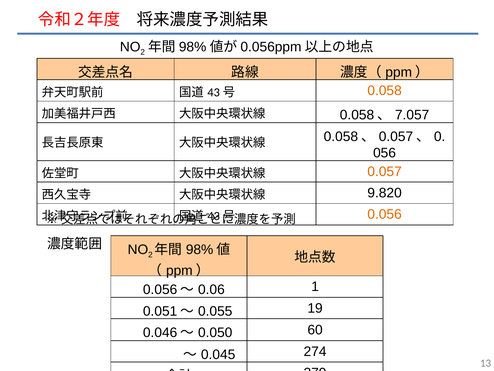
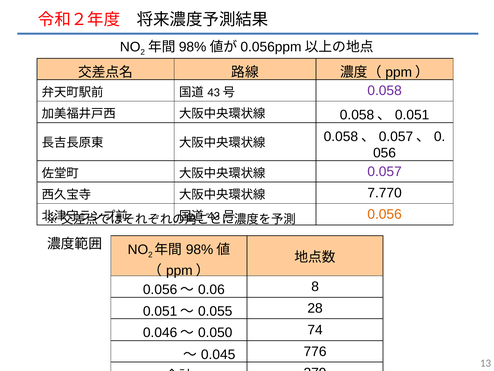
0.058 colour: orange -> purple (385, 91)
7.057: 7.057 -> 0.051 (412, 115)
0.057 colour: orange -> purple (385, 171)
9.820: 9.820 -> 7.770 (385, 193)
1: 1 -> 8 (315, 286)
19: 19 -> 28 (315, 308)
60: 60 -> 74 (315, 329)
274: 274 -> 776 (315, 351)
